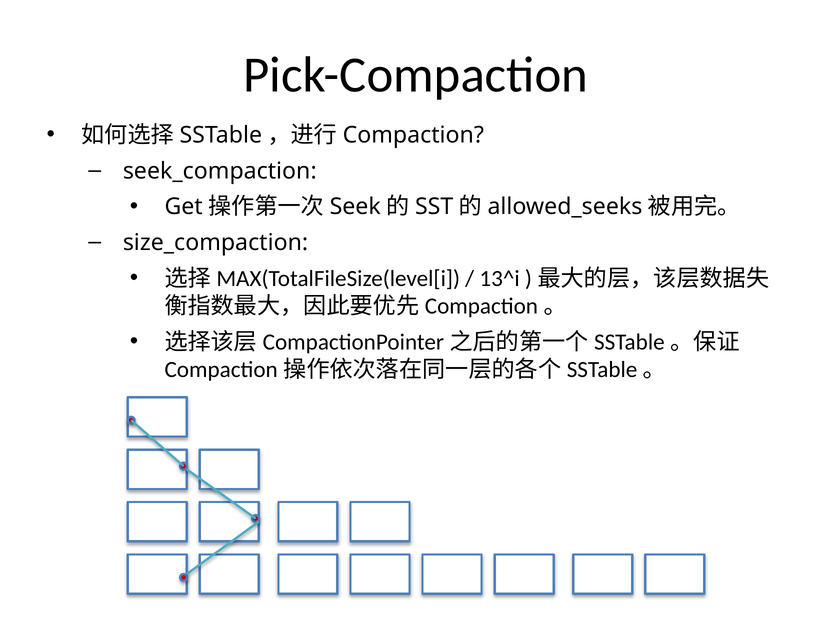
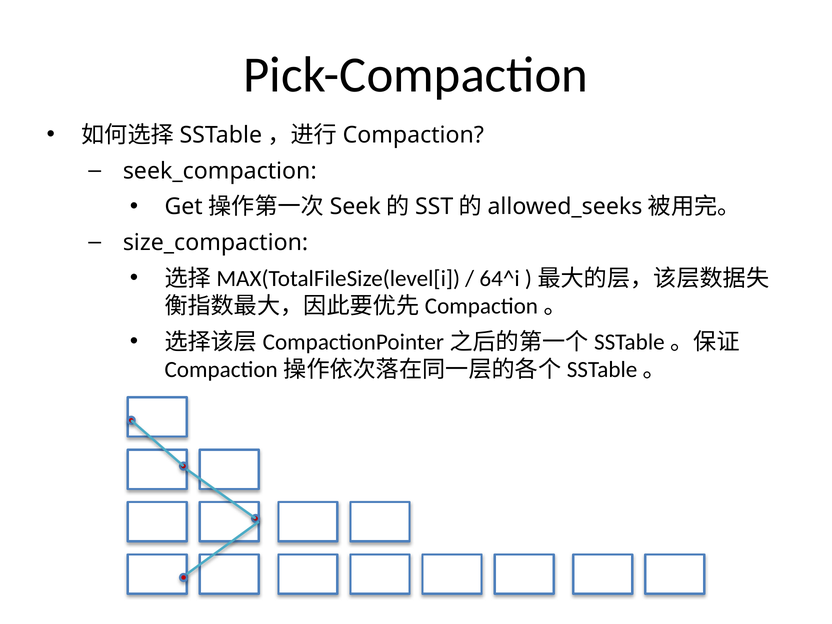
13^i: 13^i -> 64^i (500, 278)
